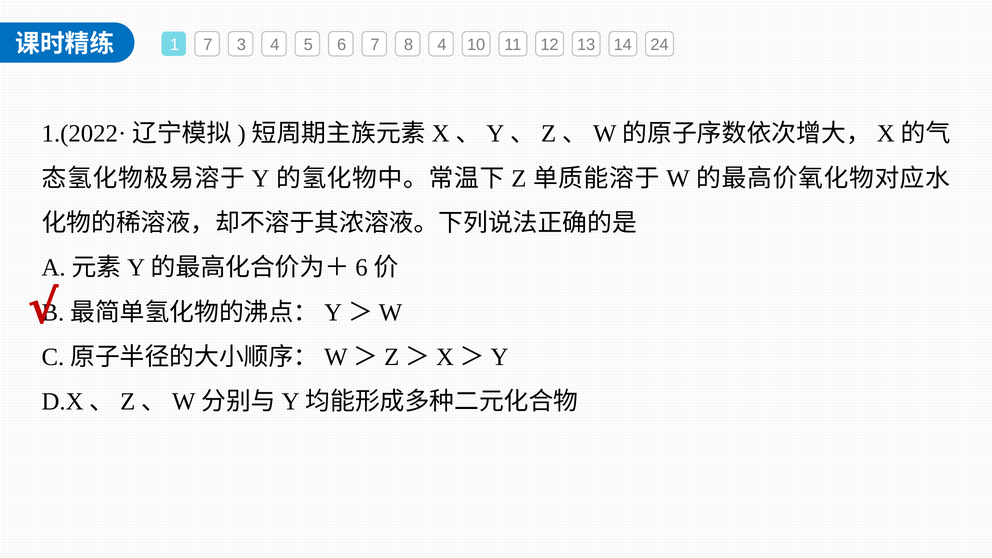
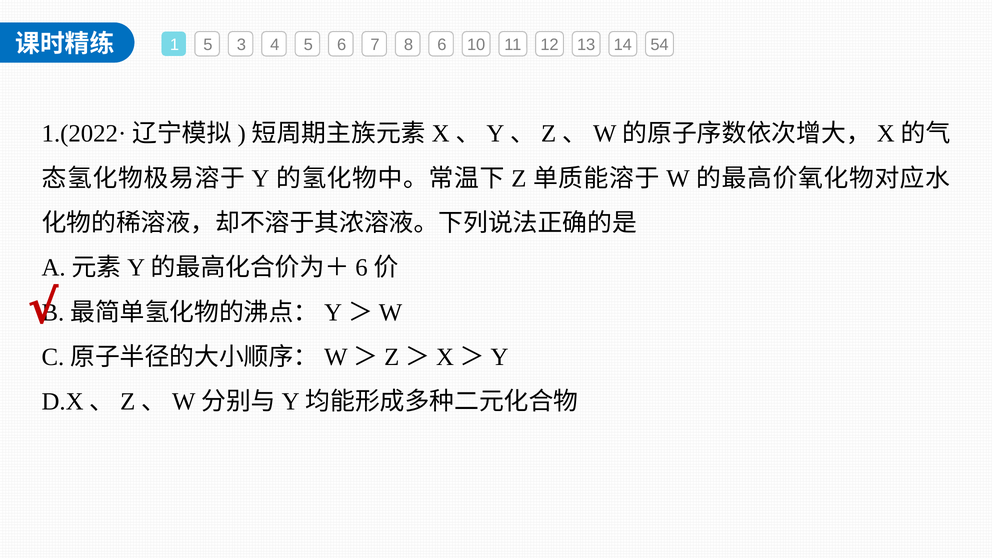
1 7: 7 -> 5 (208, 45)
8 4: 4 -> 6 (442, 45)
24: 24 -> 54 (660, 45)
